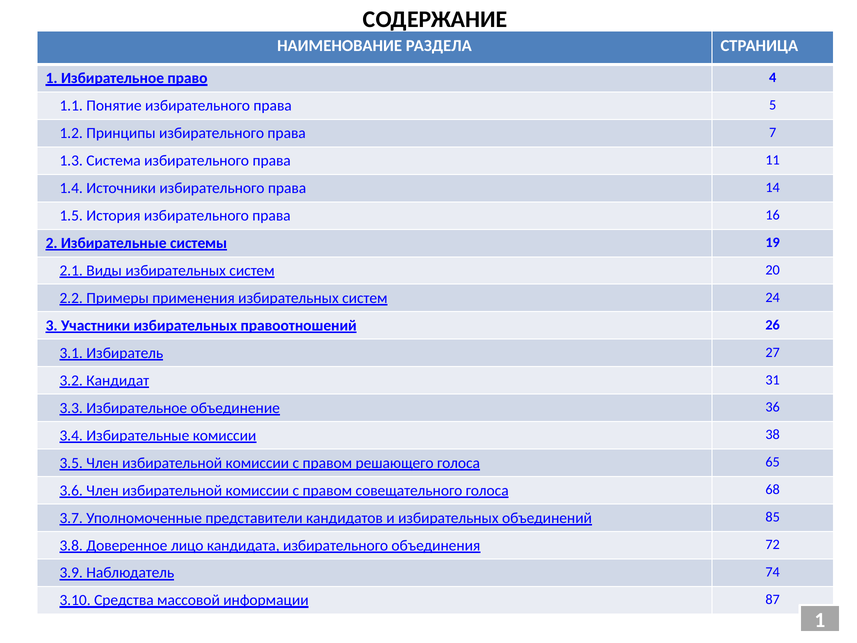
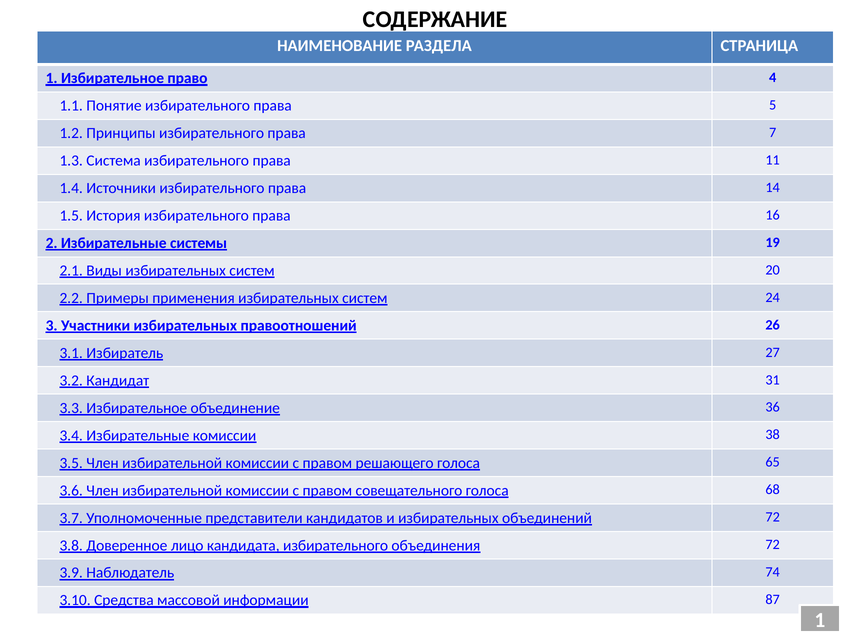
объединений 85: 85 -> 72 (773, 517)
